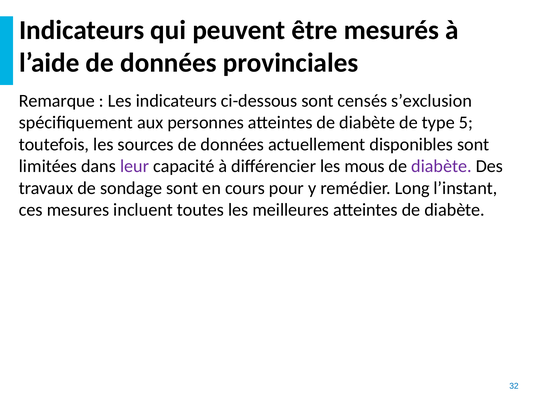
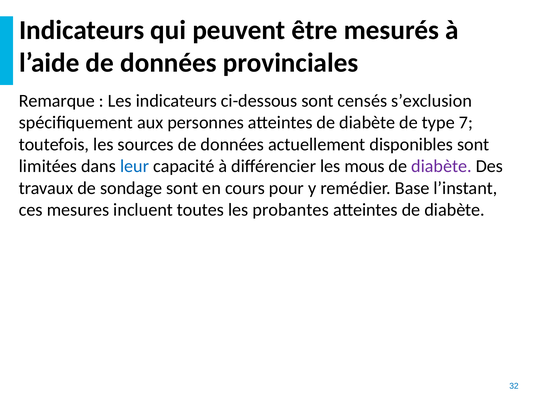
5: 5 -> 7 (466, 123)
leur colour: purple -> blue (135, 166)
Long: Long -> Base (412, 188)
meilleures: meilleures -> probantes (291, 210)
